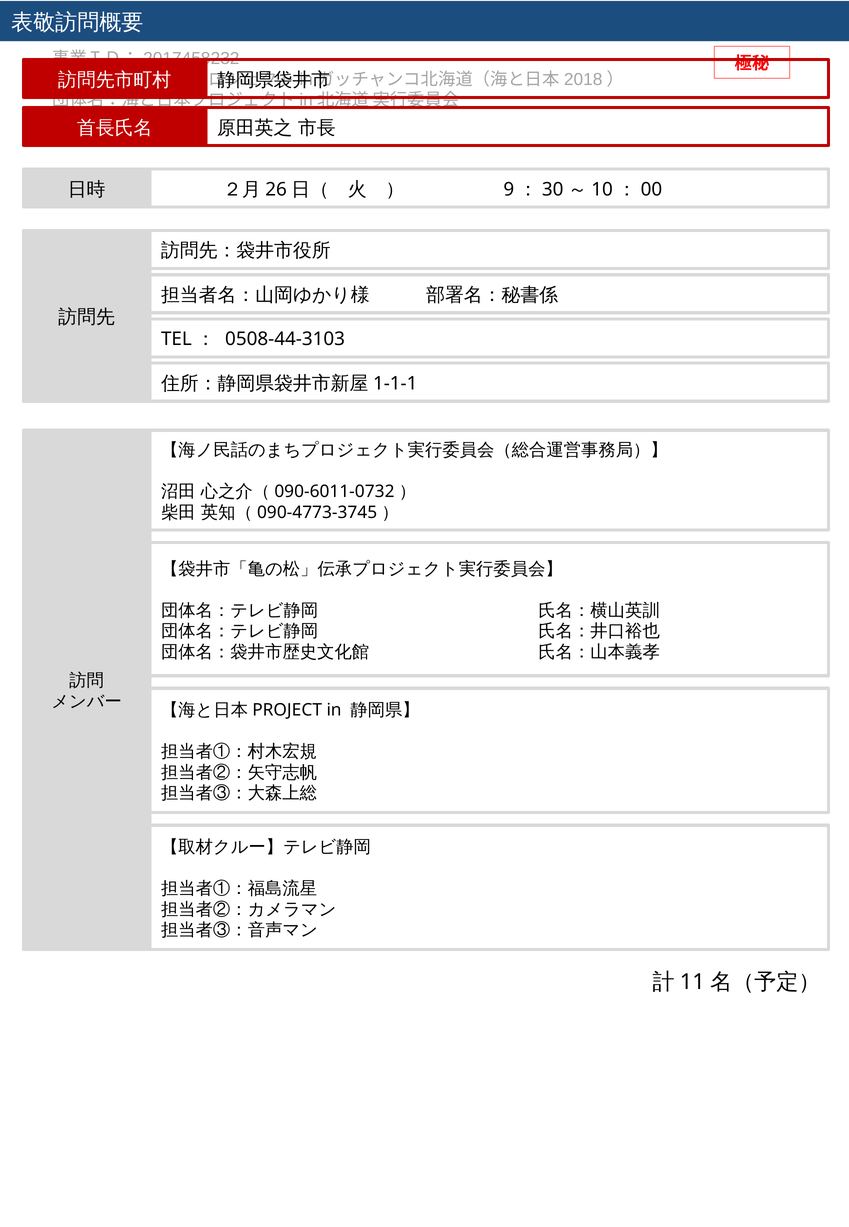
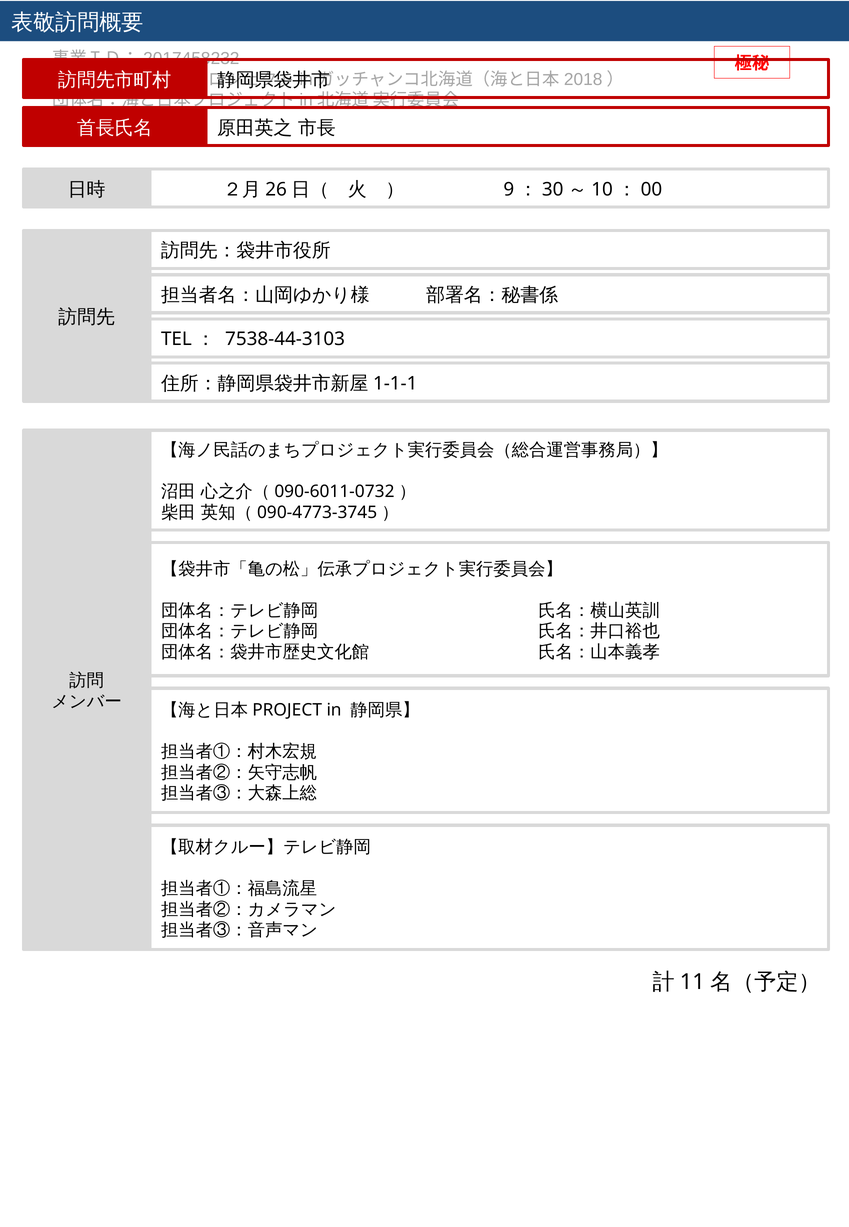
0508-44-3103: 0508-44-3103 -> 7538-44-3103 (285, 339)
